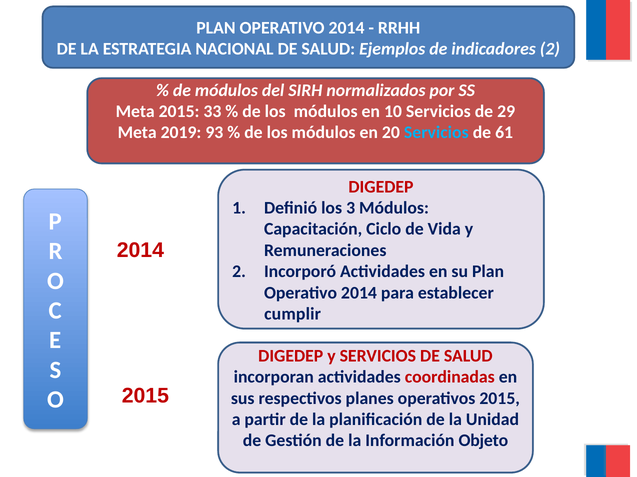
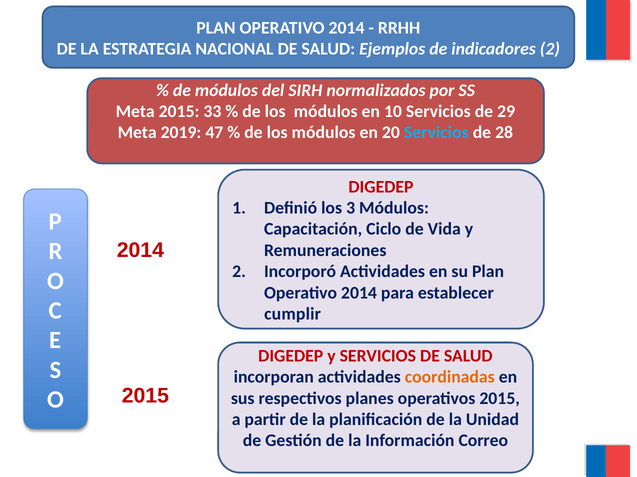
93: 93 -> 47 (214, 133)
61: 61 -> 28 (504, 133)
coordinadas colour: red -> orange (450, 378)
Objeto: Objeto -> Correo (483, 441)
